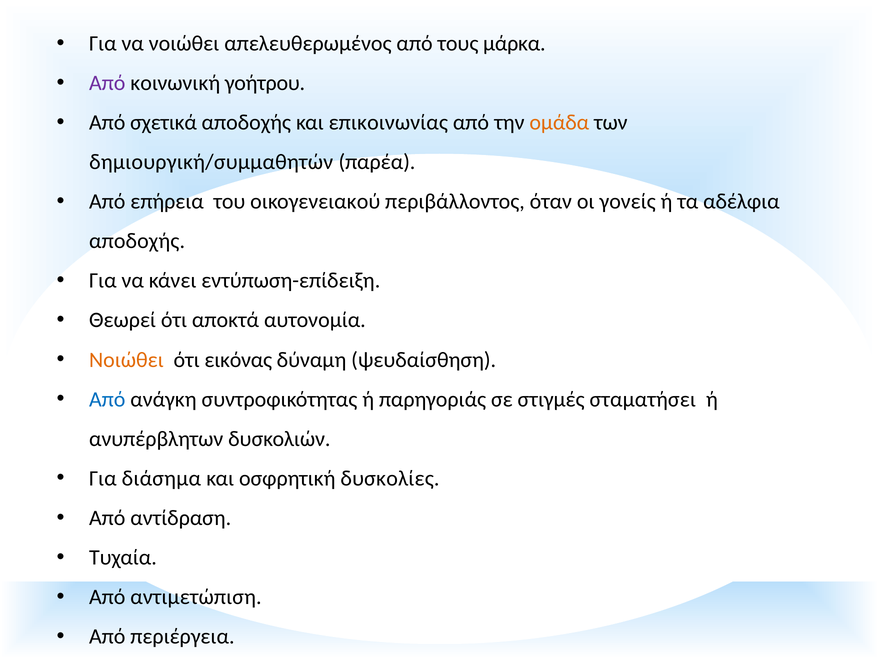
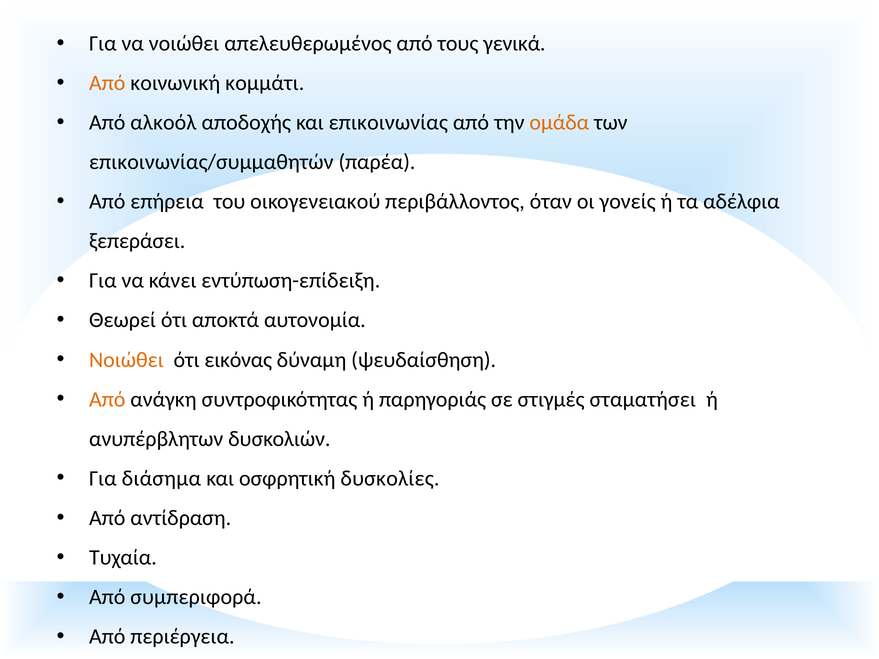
μάρκα: μάρκα -> γενικά (514, 43)
Από colour: purple -> orange (107, 83)
γοήτρου: γοήτρου -> κομμάτι (265, 83)
σχετικά: σχετικά -> αλκοόλ (163, 123)
δημιουργική/συμμαθητών: δημιουργική/συμμαθητών -> επικοινωνίας/συμμαθητών (211, 162)
αποδοχής: αποδοχής -> ξεπεράσει (137, 241)
Από colour: blue -> orange (107, 399)
αντιμετώπιση: αντιμετώπιση -> συμπεριφορά (196, 597)
